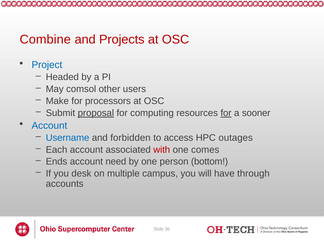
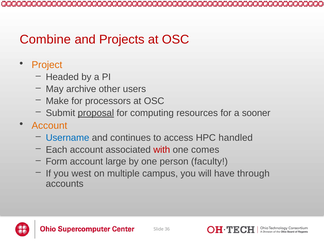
Project colour: blue -> orange (47, 65)
comsol: comsol -> archive (81, 89)
for underline: present -> none (226, 113)
Account colour: blue -> orange (49, 125)
forbidden: forbidden -> continues (131, 138)
outages: outages -> handled (236, 138)
Ends: Ends -> Form (57, 162)
need: need -> large (116, 162)
bottom: bottom -> faculty (209, 162)
desk: desk -> west (81, 174)
